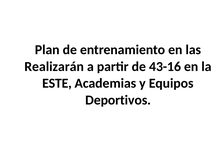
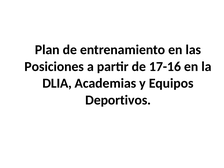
Realizarán: Realizarán -> Posiciones (54, 67)
43-16: 43-16 -> 17-16 (165, 67)
ESTE: ESTE -> DLIA (57, 83)
